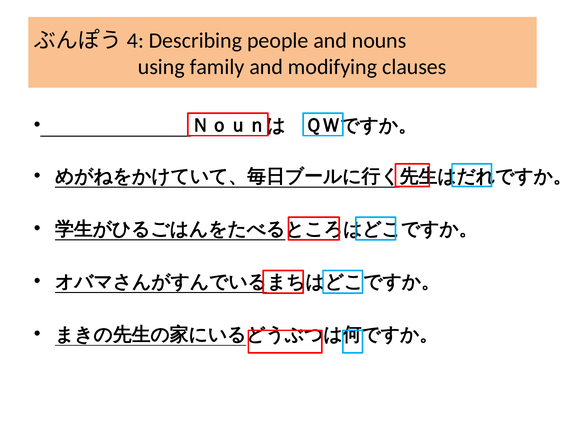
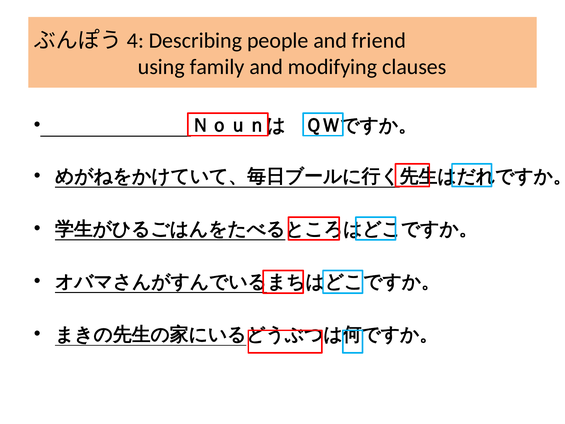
nouns: nouns -> friend (379, 41)
